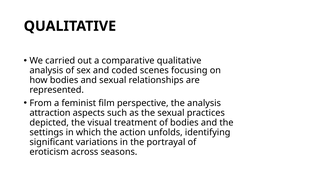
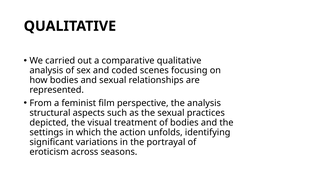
attraction: attraction -> structural (50, 113)
